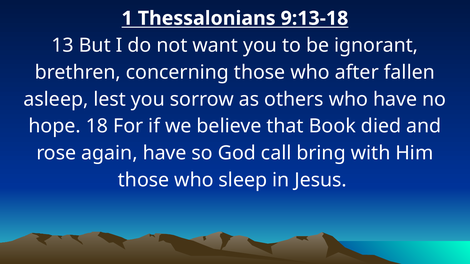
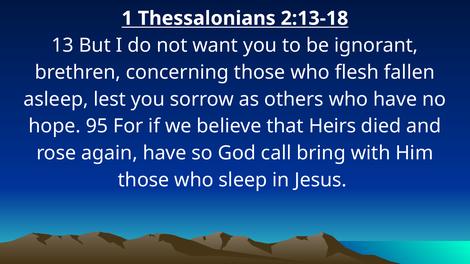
9:13-18: 9:13-18 -> 2:13-18 (314, 18)
after: after -> flesh (357, 72)
18: 18 -> 95 (97, 126)
Book: Book -> Heirs (332, 126)
